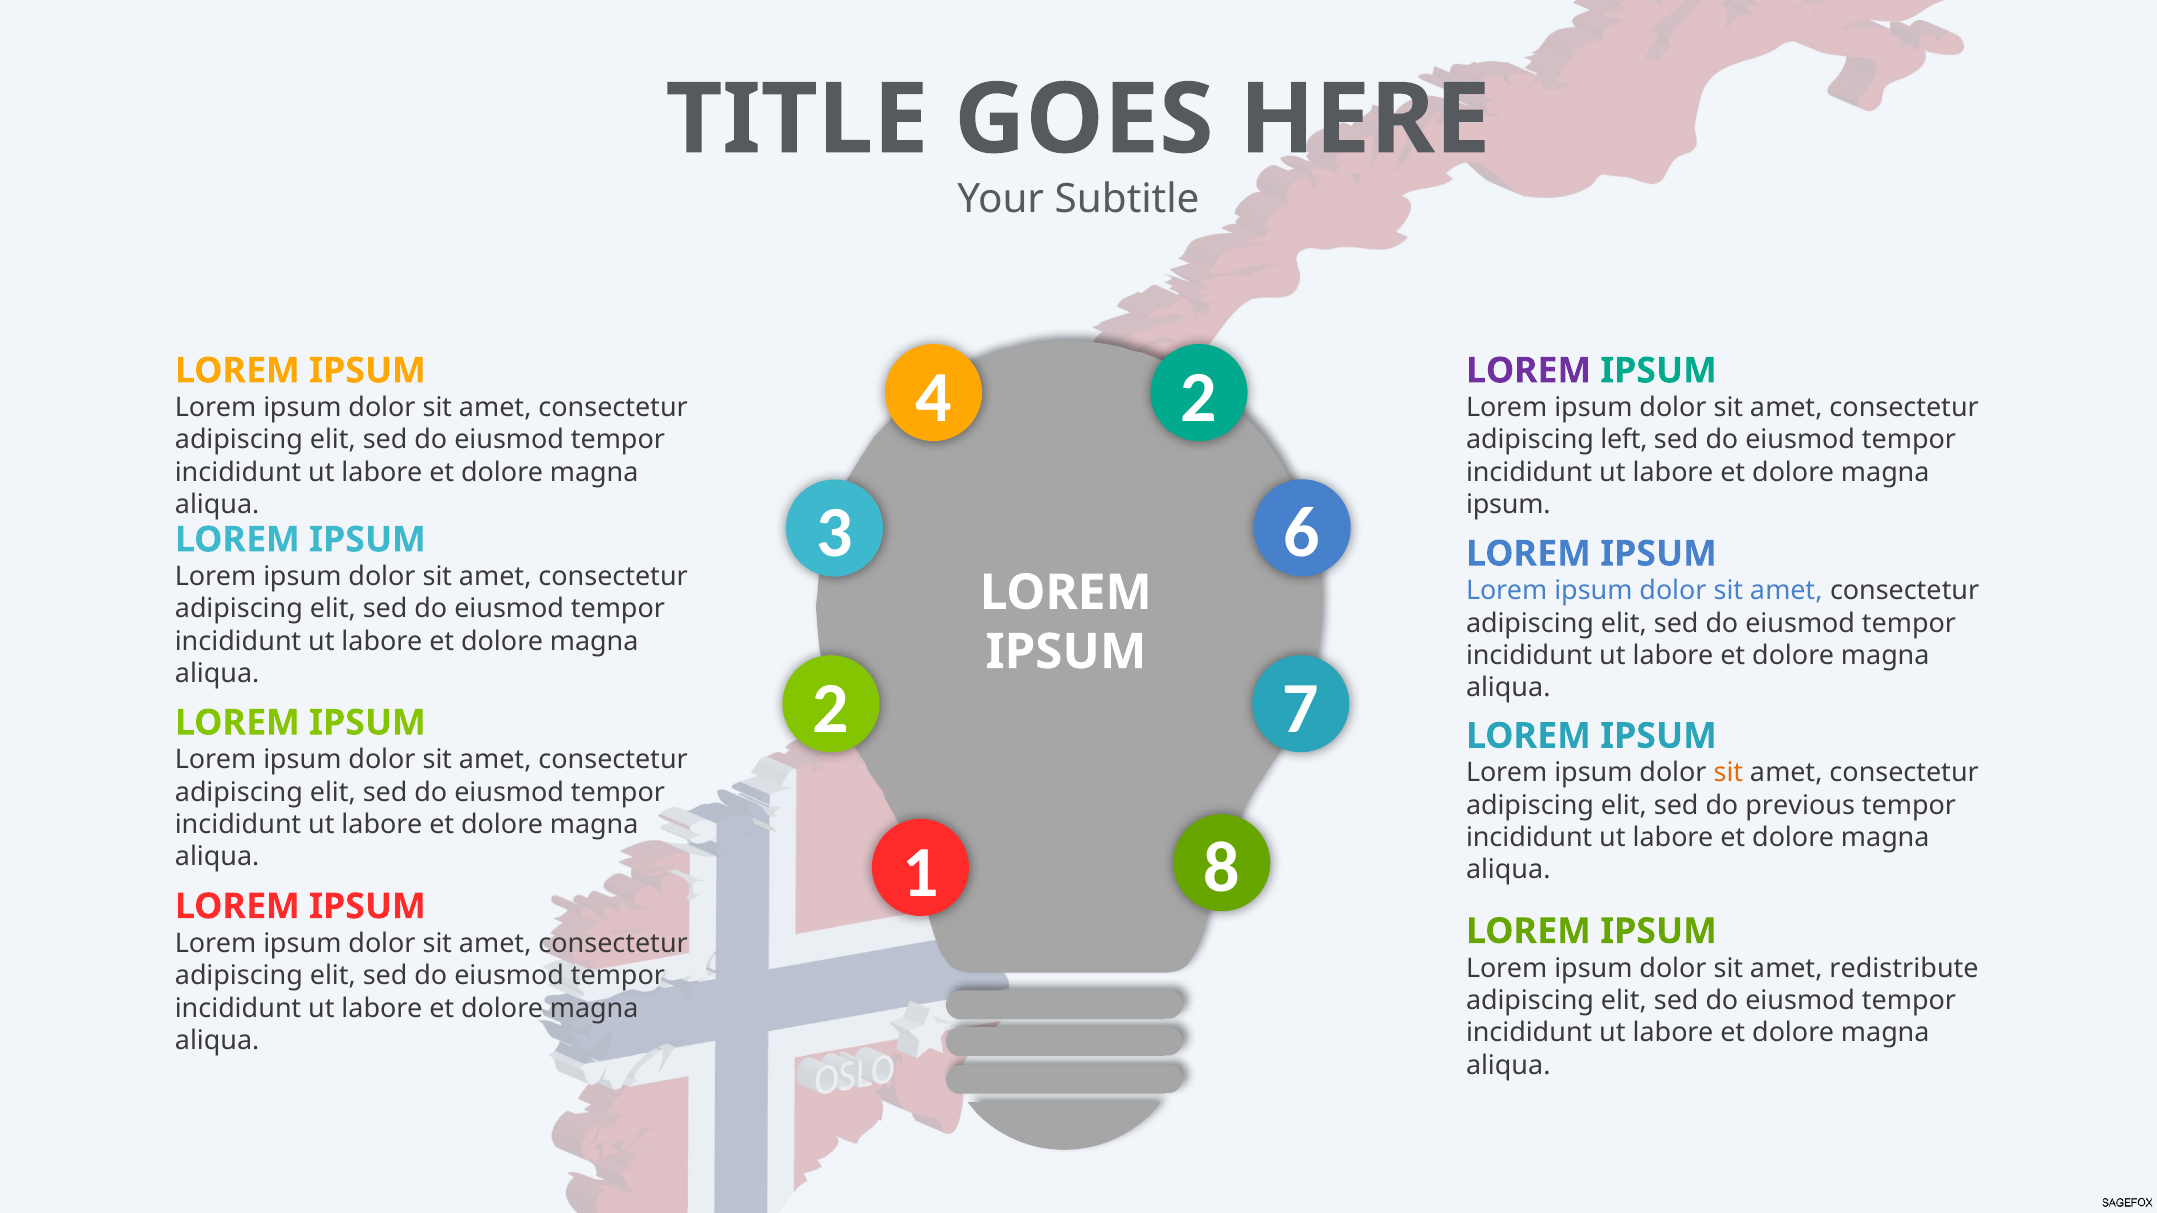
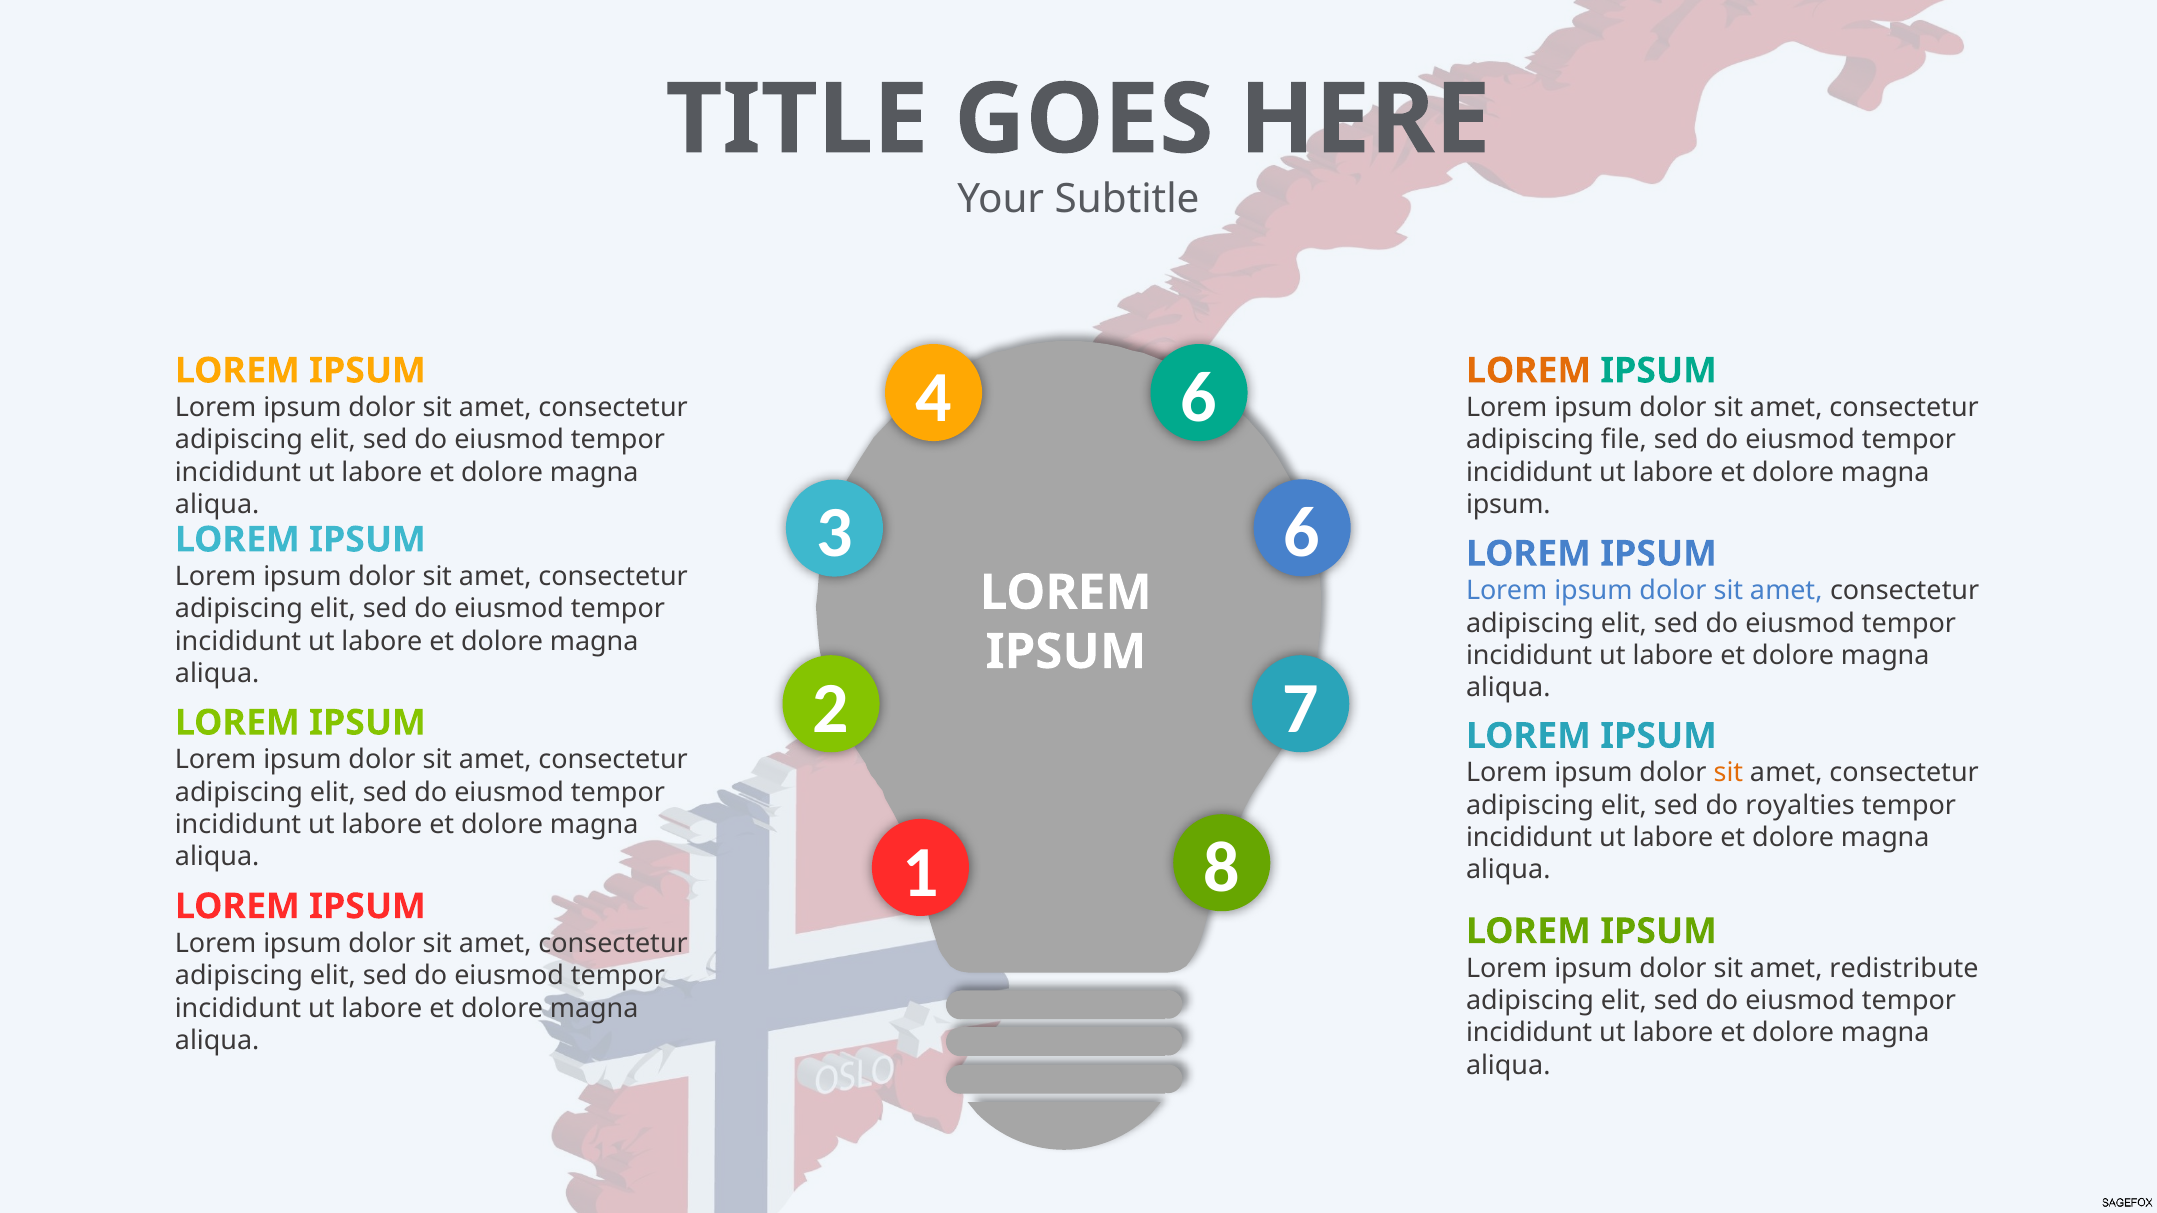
LOREM colour: purple -> orange (1529, 371)
4 2: 2 -> 6 (1199, 398)
left: left -> file (1624, 440)
previous: previous -> royalties (1800, 806)
